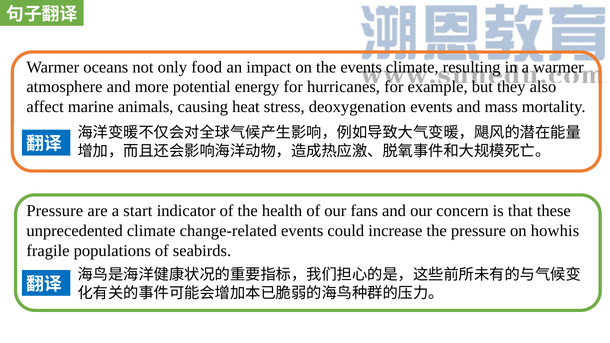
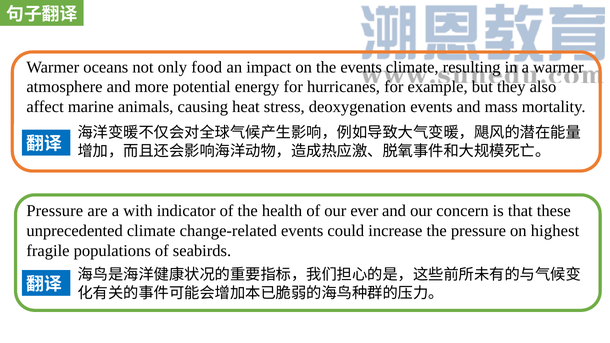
start: start -> with (138, 211)
fans: fans -> ever (364, 211)
howhis: howhis -> highest (555, 231)
